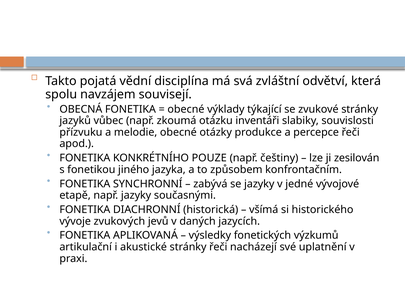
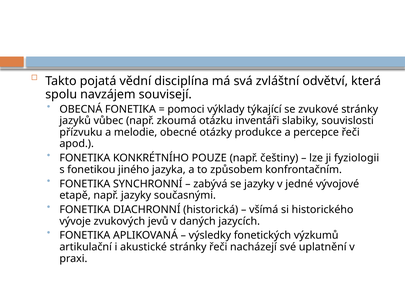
obecné: obecné -> pomoci (186, 110)
zesilován: zesilován -> fyziologii (357, 158)
